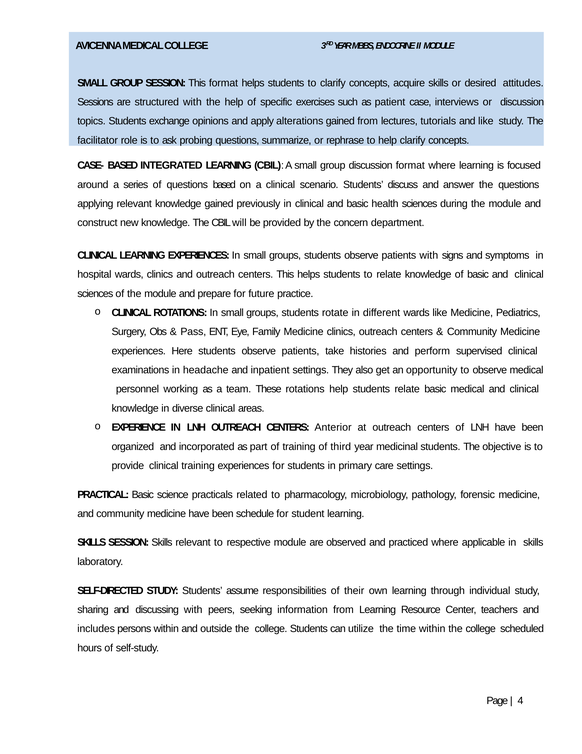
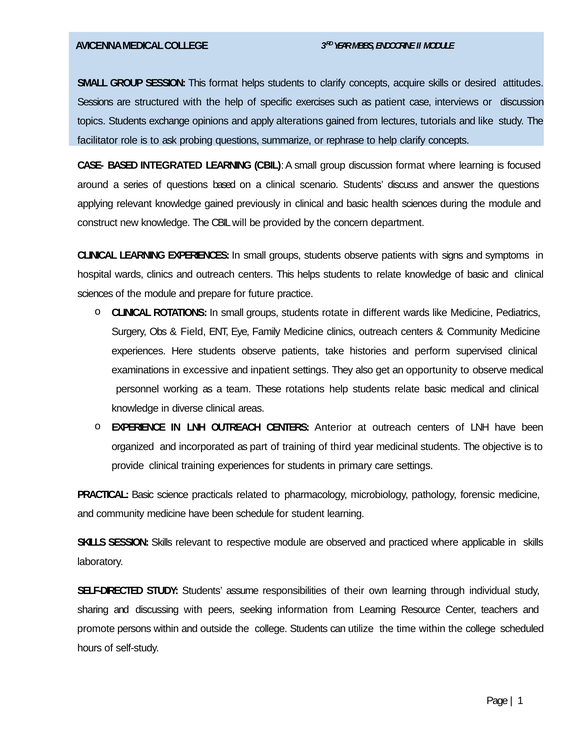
Pass: Pass -> Field (193, 332)
headache: headache -> excessive (206, 370)
includes: includes -> promote (96, 628)
4: 4 -> 1 (520, 700)
